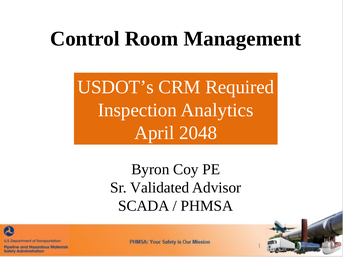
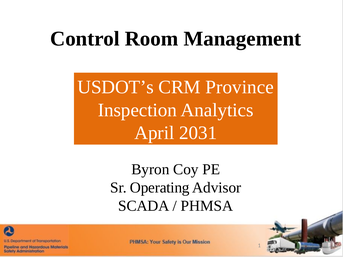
Required: Required -> Province (240, 87)
2048: 2048 -> 2031 (198, 133)
Validated: Validated -> Operating (160, 188)
